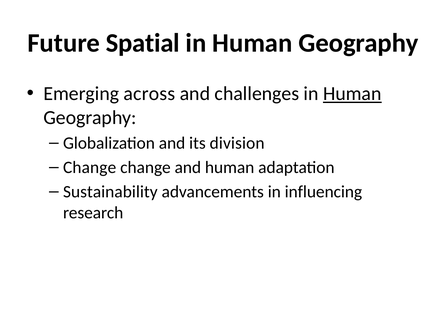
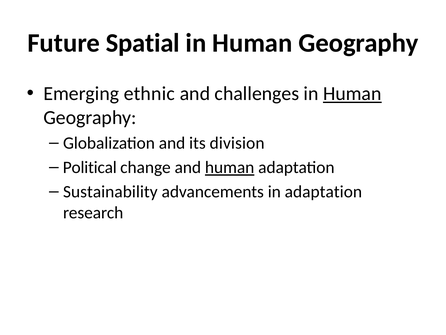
across: across -> ethnic (149, 94)
Change: Change -> Political (90, 167)
human underline: none -> present (230, 167)
in influencing: influencing -> adaptation (323, 192)
